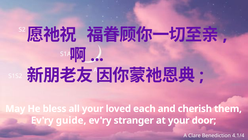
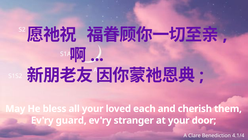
guide: guide -> guard (71, 120)
